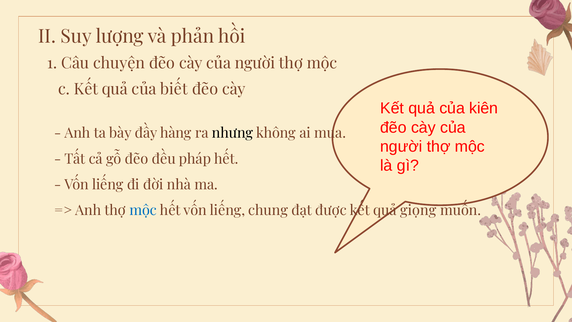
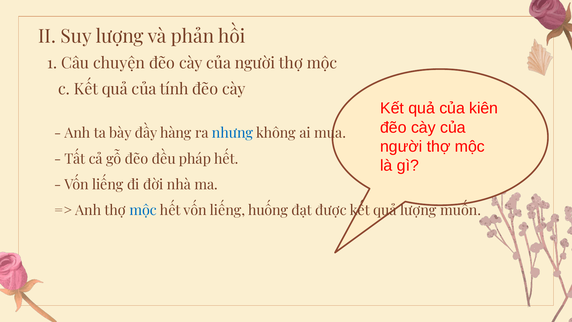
biết: biết -> tính (174, 89)
nhưng colour: black -> blue (233, 133)
chung: chung -> huống (268, 210)
quả giọng: giọng -> lượng (418, 210)
